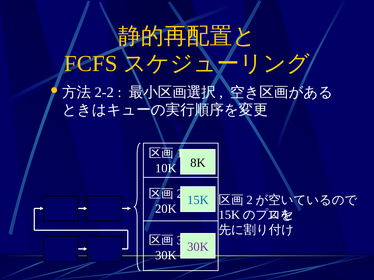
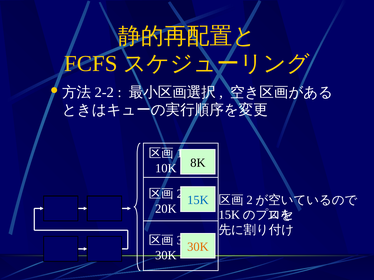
30K colour: purple -> orange (198, 247)
